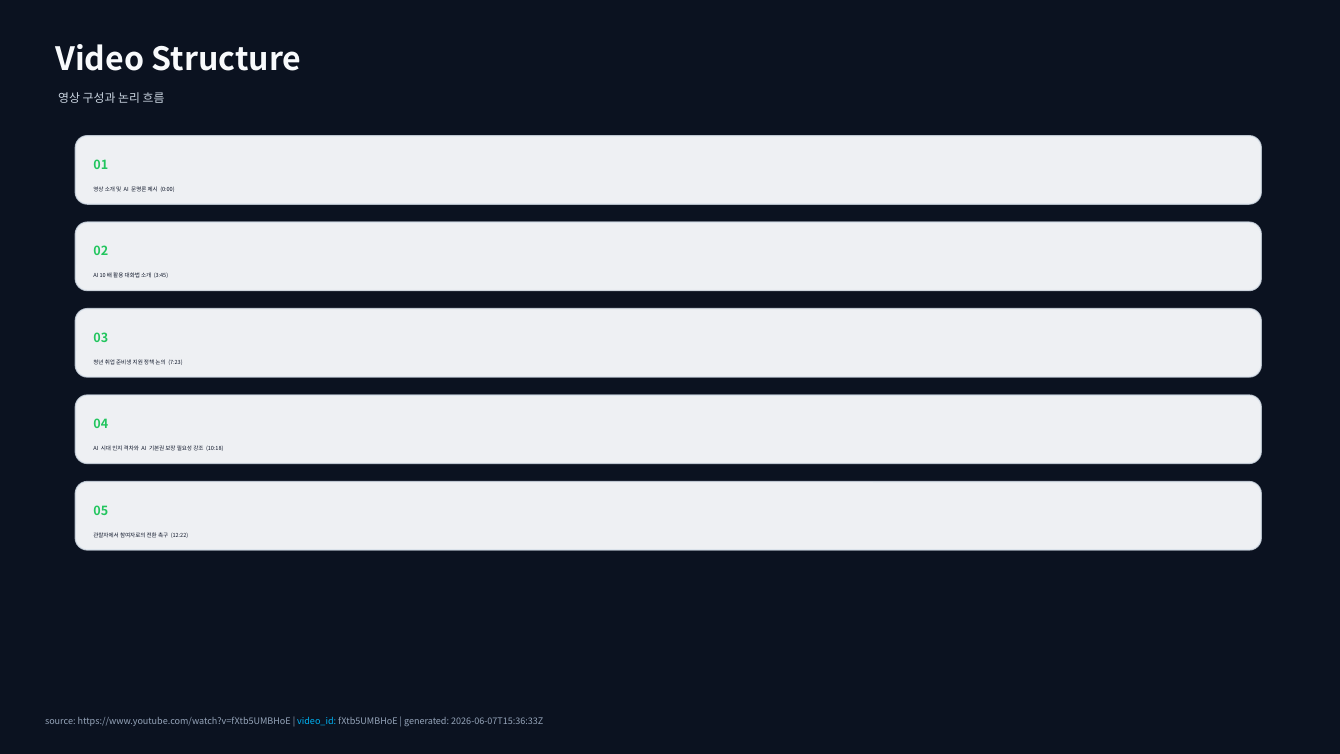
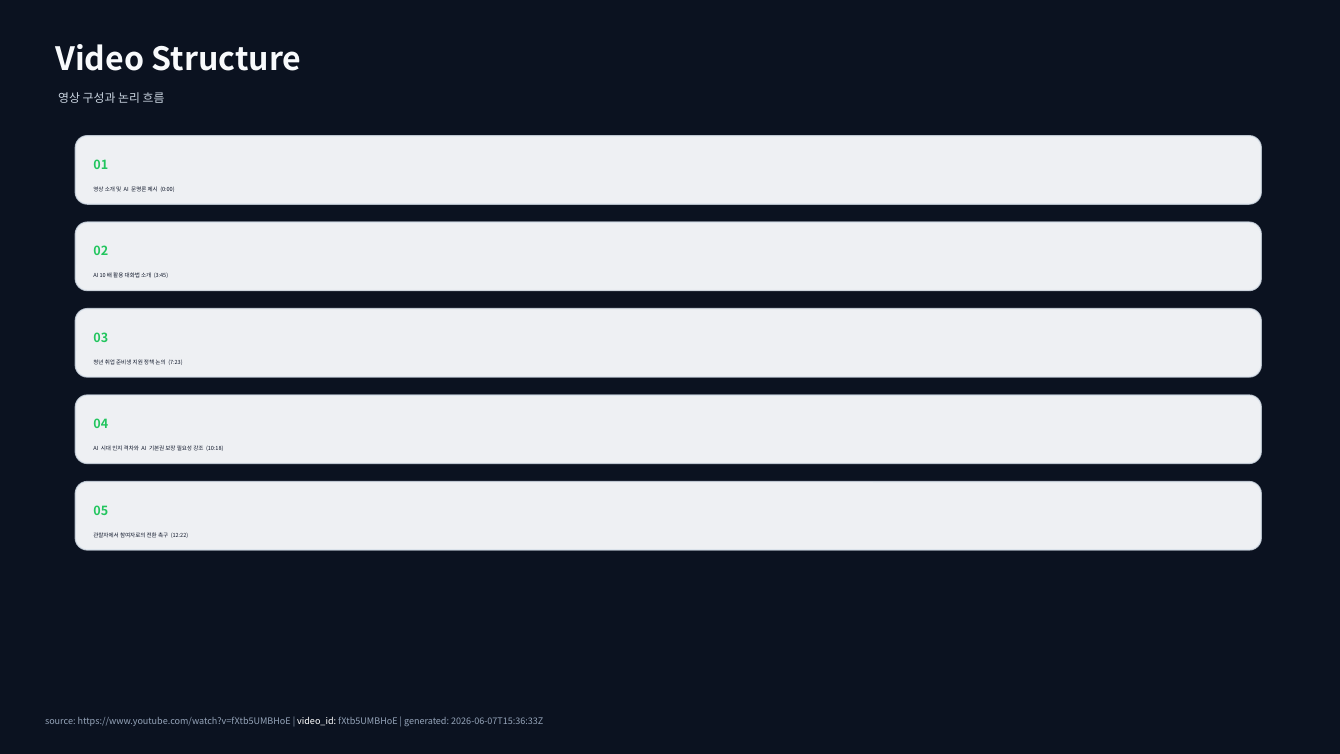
video_id colour: light blue -> white (317, 722)
